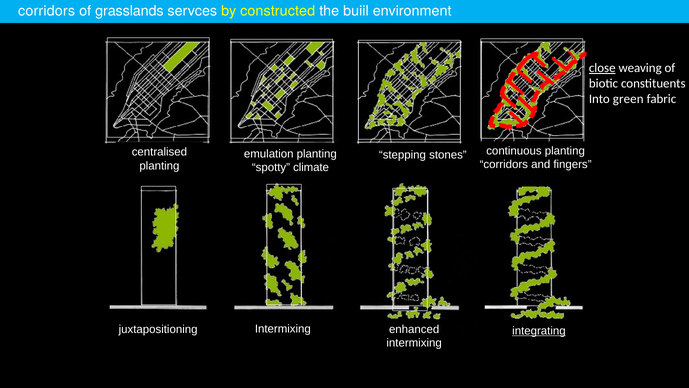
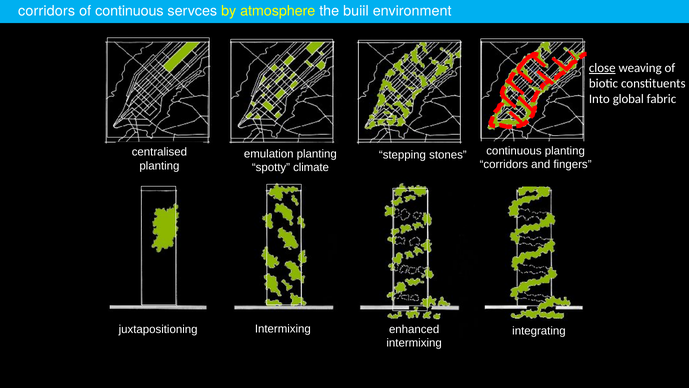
of grasslands: grasslands -> continuous (129, 11)
constructed: constructed -> atmosphere (278, 11)
green: green -> global (628, 99)
integrating underline: present -> none (539, 330)
